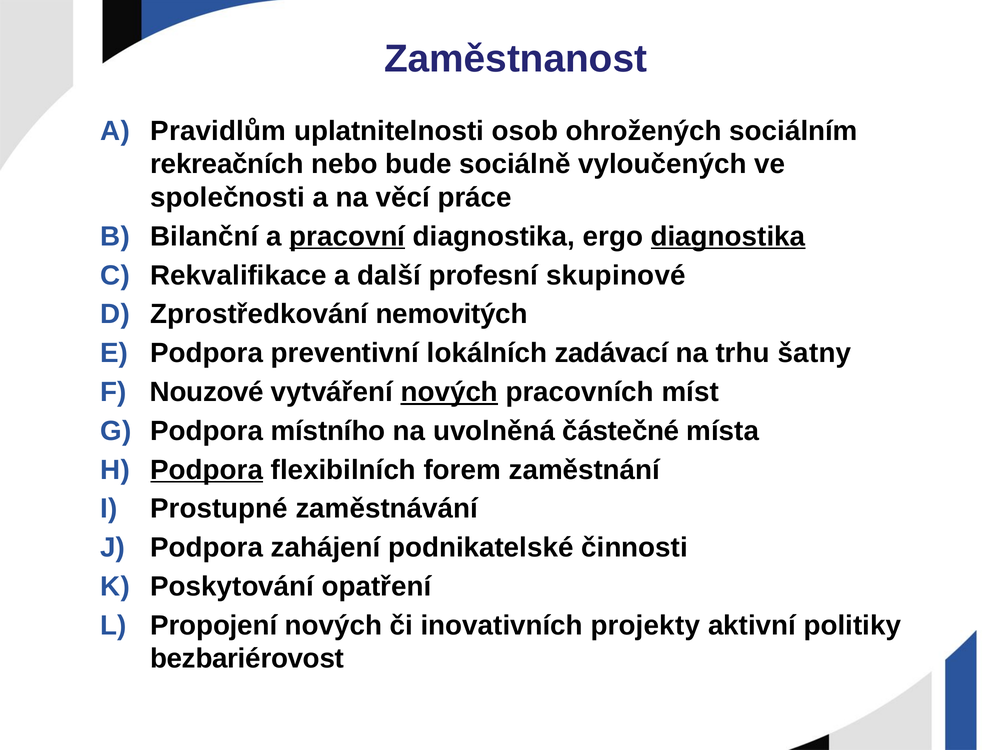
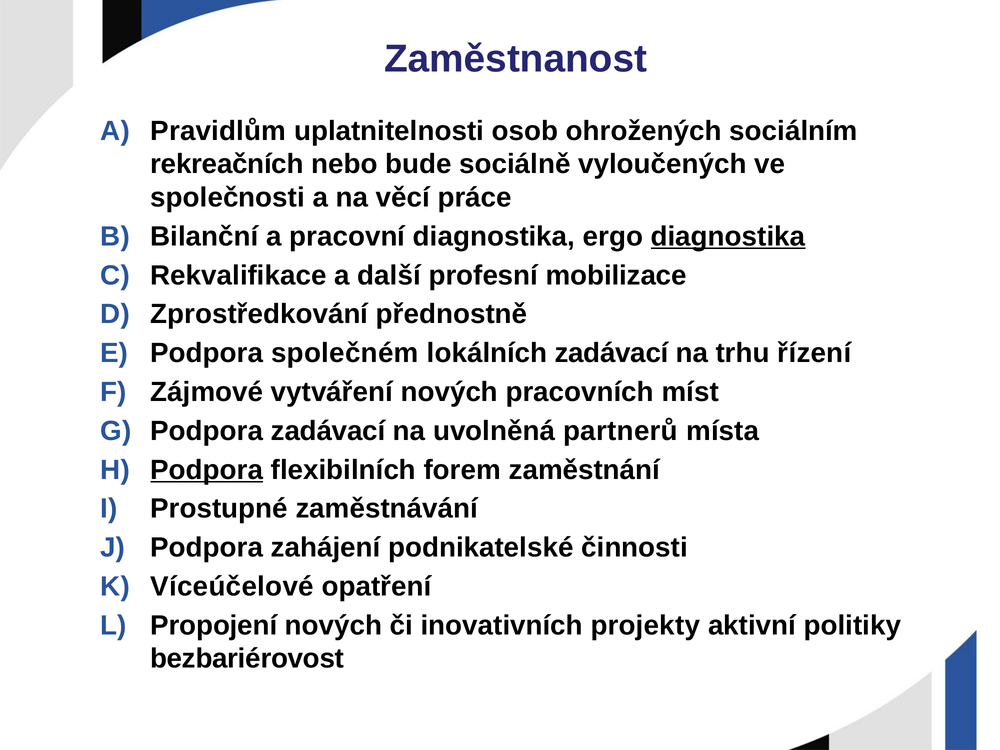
pracovní underline: present -> none (347, 236)
skupinové: skupinové -> mobilizace (616, 275)
nemovitých: nemovitých -> přednostně (452, 314)
preventivní: preventivní -> společném (345, 353)
šatny: šatny -> řízení (814, 353)
Nouzové: Nouzové -> Zájmové (207, 392)
nových underline: present -> none (449, 392)
Podpora místního: místního -> zadávací (328, 431)
částečné: částečné -> partnerů (621, 431)
Poskytování: Poskytování -> Víceúčelové (232, 587)
